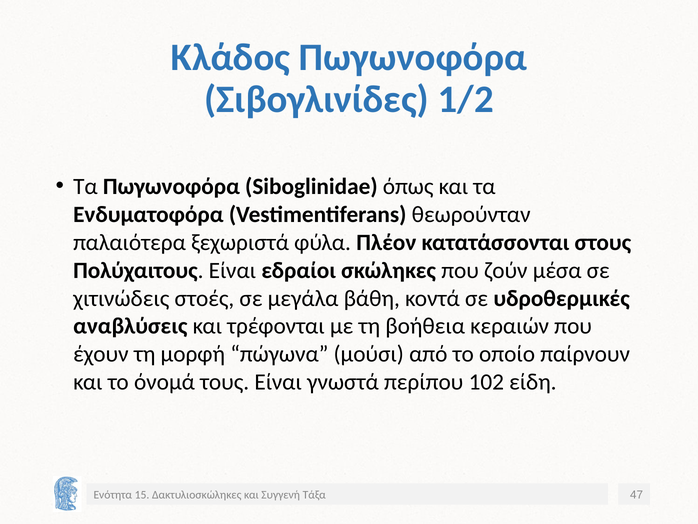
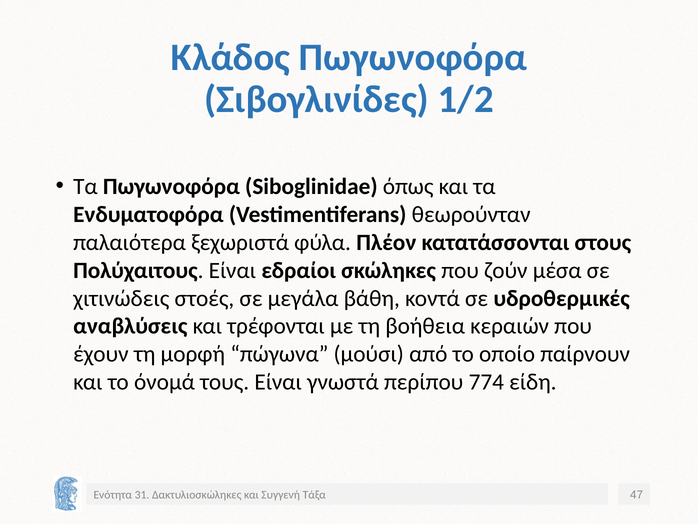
102: 102 -> 774 (486, 382)
15: 15 -> 31 (142, 494)
